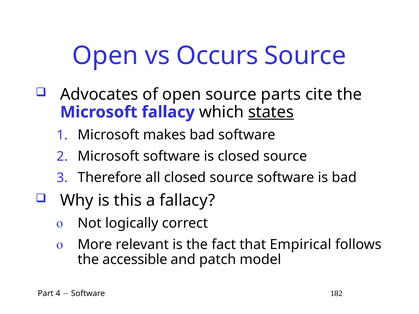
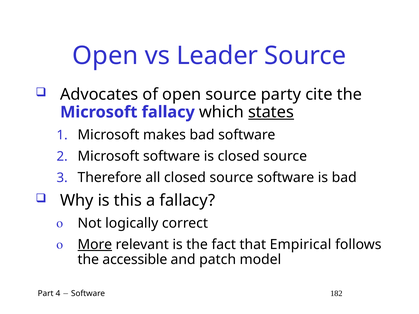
Occurs: Occurs -> Leader (217, 56)
parts: parts -> party (281, 95)
More underline: none -> present (95, 245)
